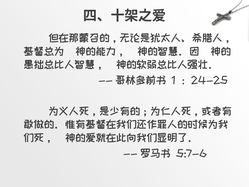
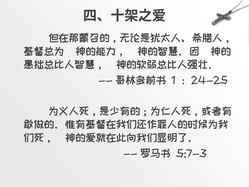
5:7-6: 5:7-6 -> 5:7-3 (192, 153)
